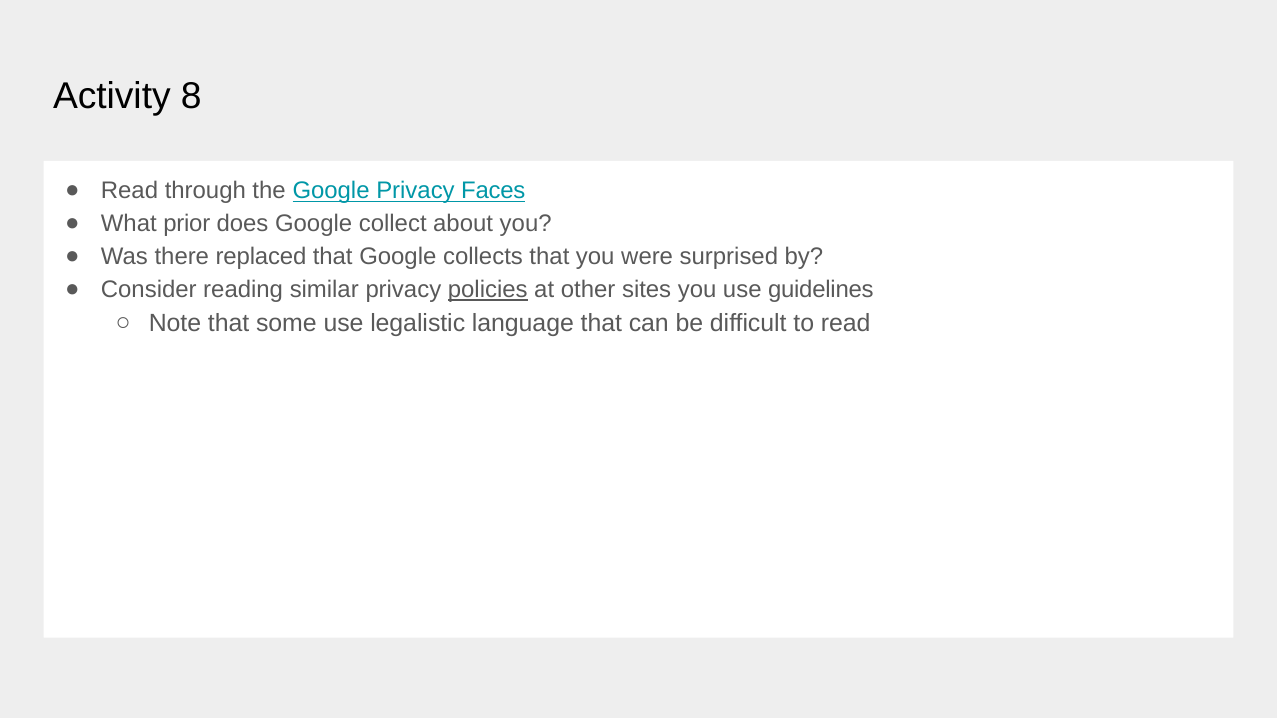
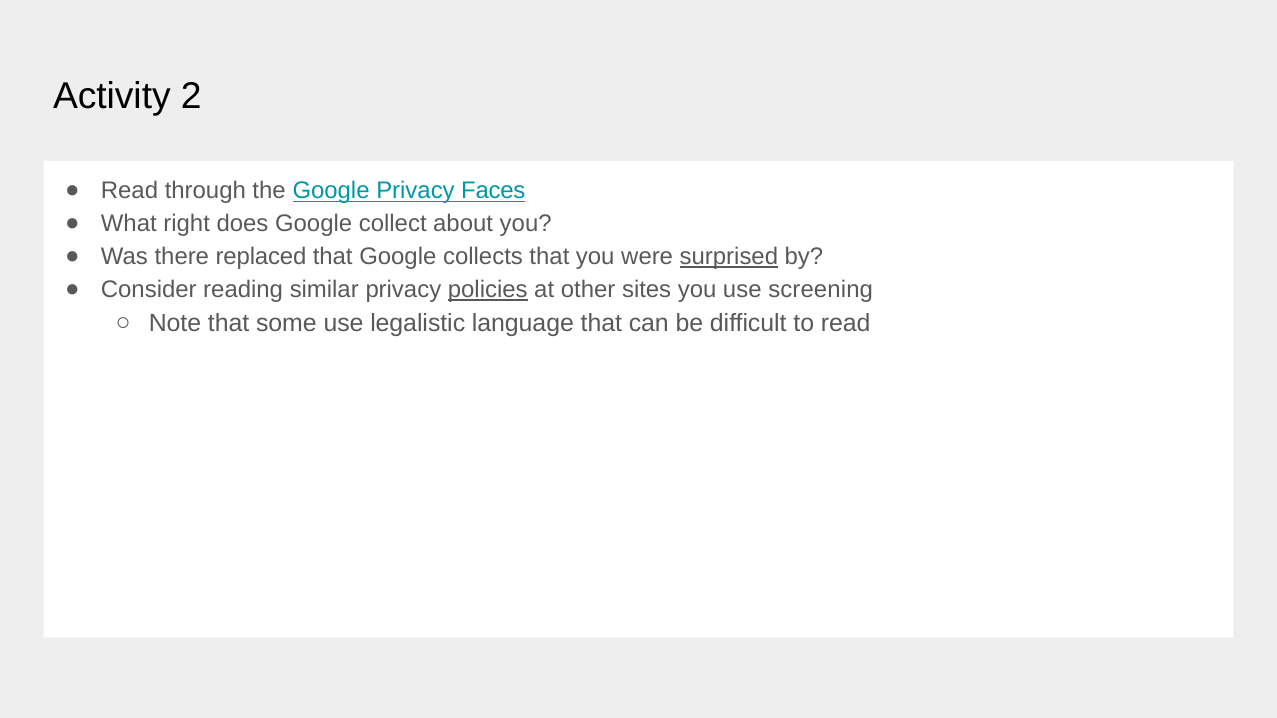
8: 8 -> 2 (191, 97)
prior: prior -> right (187, 224)
surprised underline: none -> present (729, 257)
guidelines: guidelines -> screening (821, 290)
